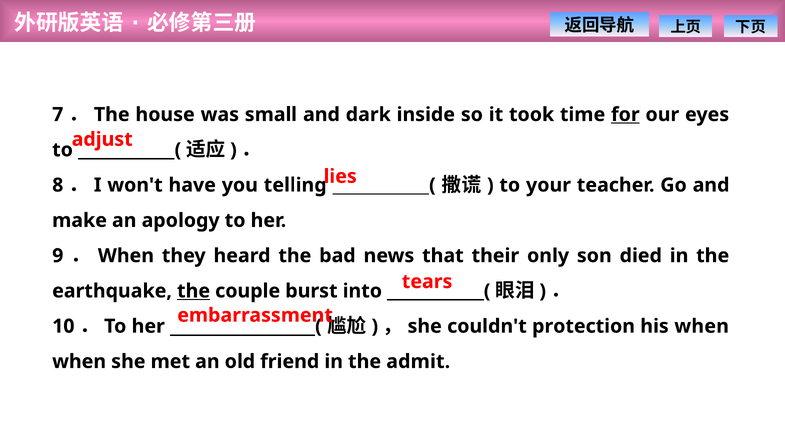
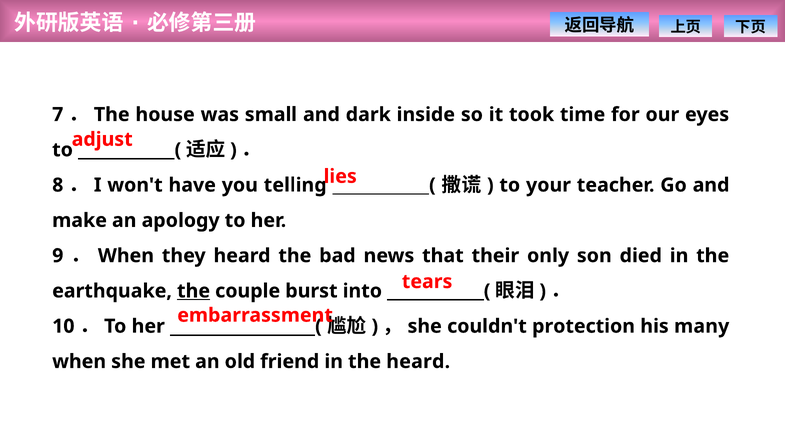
for underline: present -> none (625, 115)
his when: when -> many (702, 327)
the admit: admit -> heard (418, 362)
